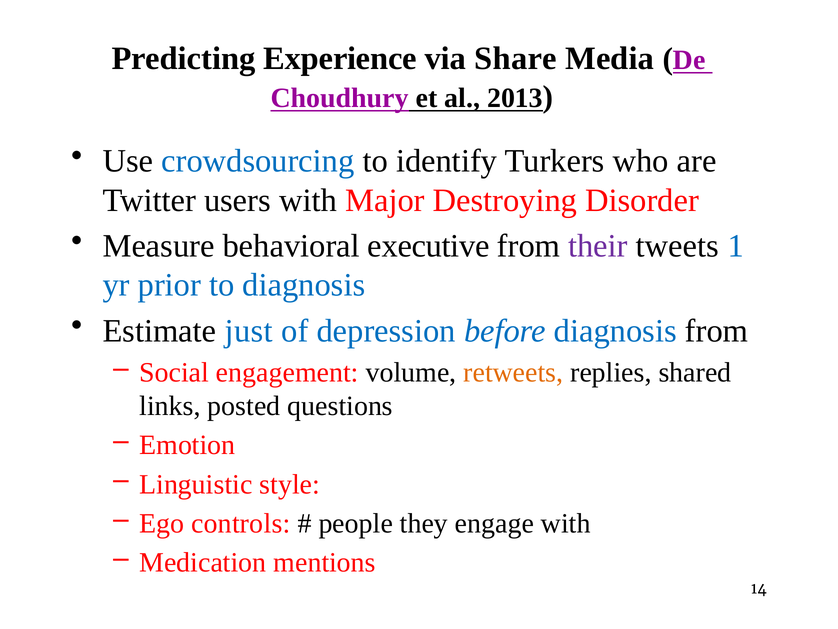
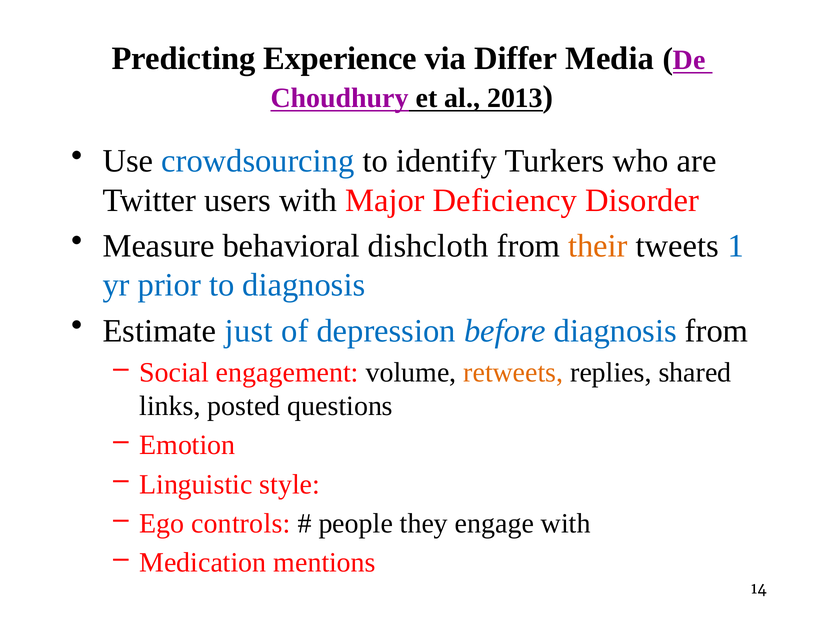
Share: Share -> Differ (516, 59)
Destroying: Destroying -> Deficiency (505, 200)
executive: executive -> dishcloth (428, 246)
their colour: purple -> orange (598, 246)
